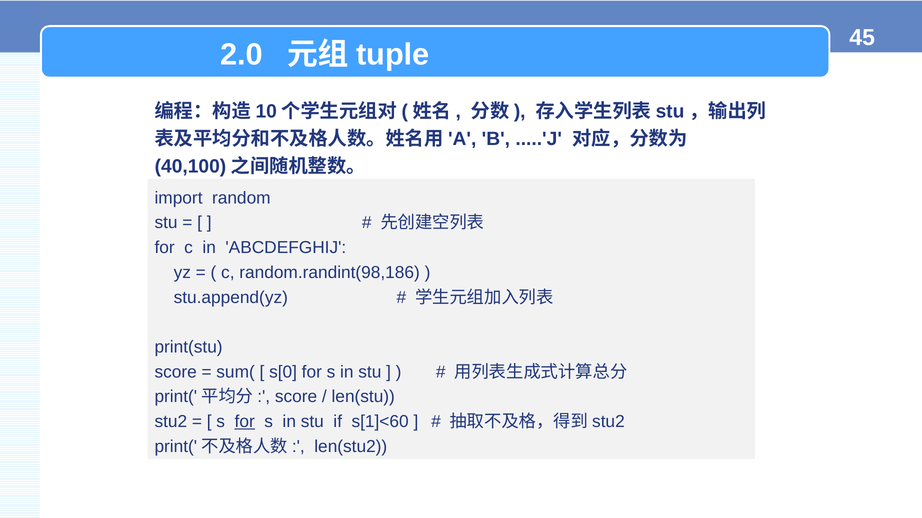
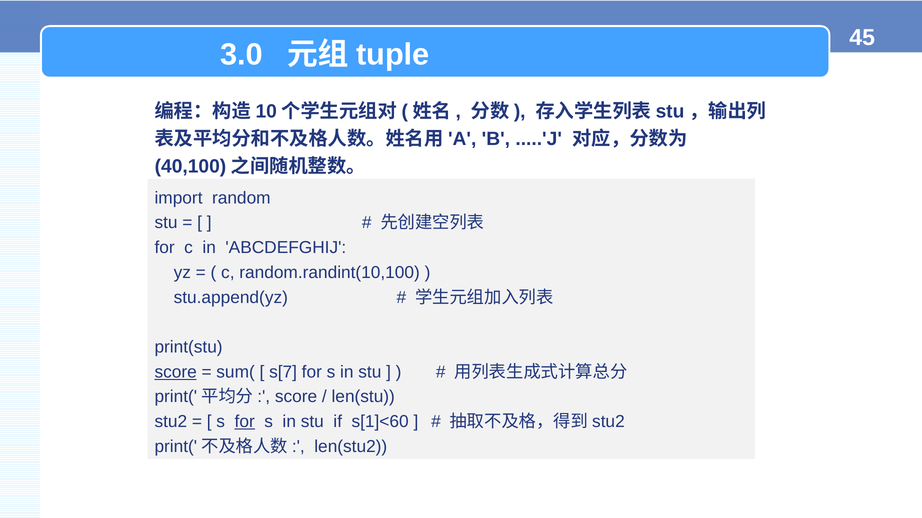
2.0: 2.0 -> 3.0 (241, 55)
random.randint(98,186: random.randint(98,186 -> random.randint(10,100 (330, 273)
score underline: none -> present (176, 372)
s[0: s[0 -> s[7 (283, 372)
